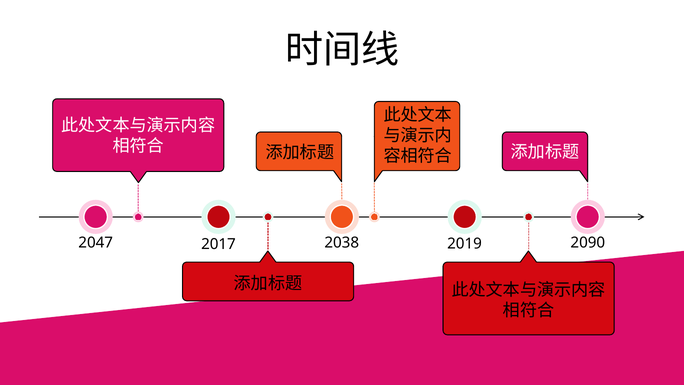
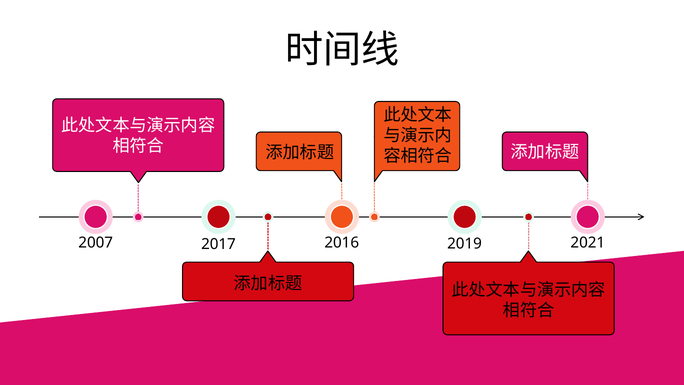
2047: 2047 -> 2007 (96, 243)
2038: 2038 -> 2016 (342, 243)
2090: 2090 -> 2021 (588, 243)
